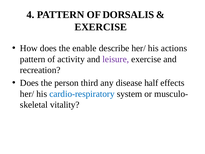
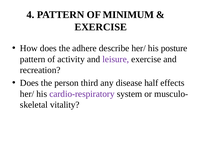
DORSALIS: DORSALIS -> MINIMUM (128, 15)
enable: enable -> adhere (84, 48)
actions: actions -> posture (174, 48)
cardio-respiratory colour: blue -> purple (82, 94)
